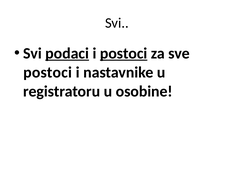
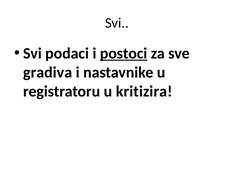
podaci underline: present -> none (67, 53)
postoci: postoci -> gradiva (48, 72)
osobine: osobine -> kritizira (144, 91)
